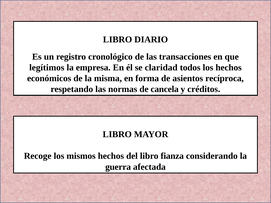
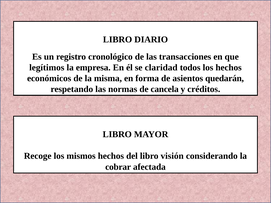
recíproca: recíproca -> quedarán (225, 78)
fianza: fianza -> visión (172, 156)
guerra: guerra -> cobrar (118, 167)
